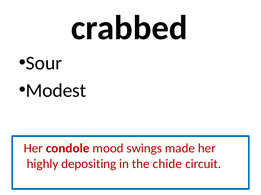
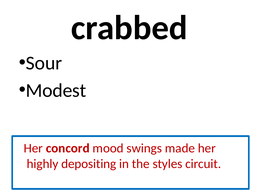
condole: condole -> concord (68, 149)
chide: chide -> styles (167, 164)
